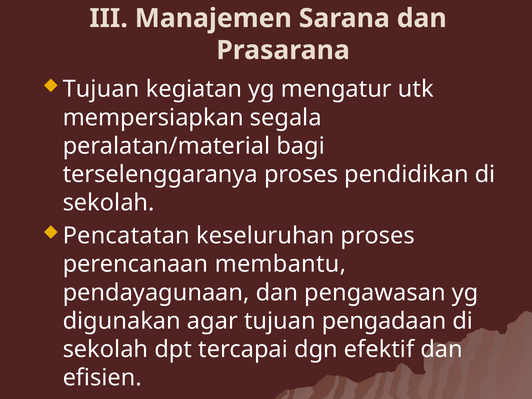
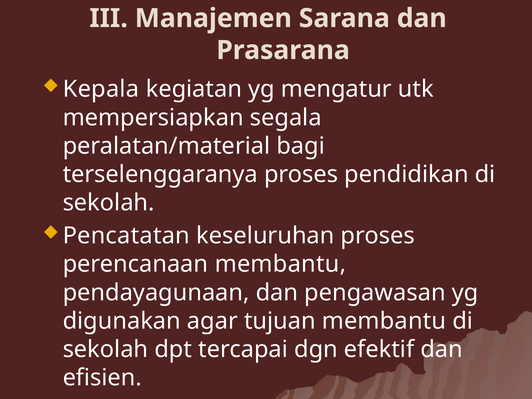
Tujuan: Tujuan -> Kepala (101, 89)
tujuan pengadaan: pengadaan -> membantu (384, 321)
